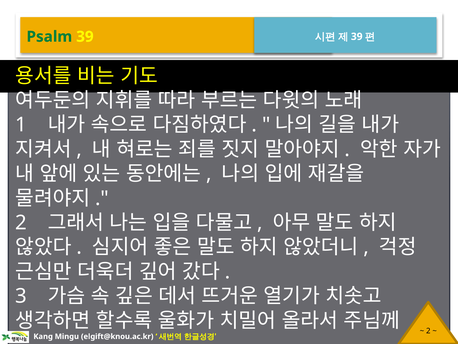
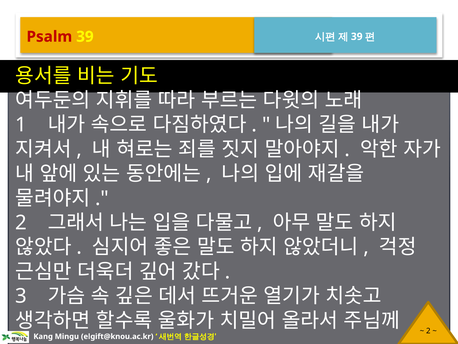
Psalm colour: green -> red (49, 37)
